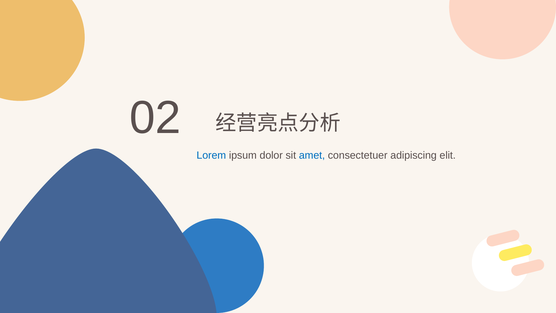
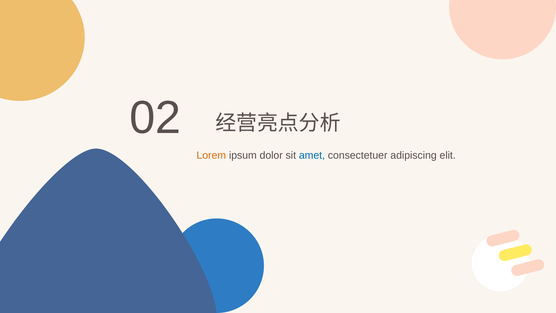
Lorem colour: blue -> orange (211, 155)
